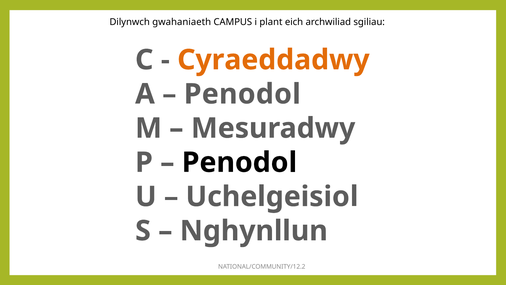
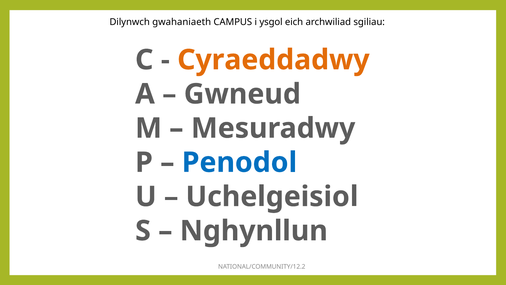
plant: plant -> ysgol (271, 22)
Penodol: Penodol -> Gwneud (242, 94)
Penodol colour: black -> blue (239, 162)
